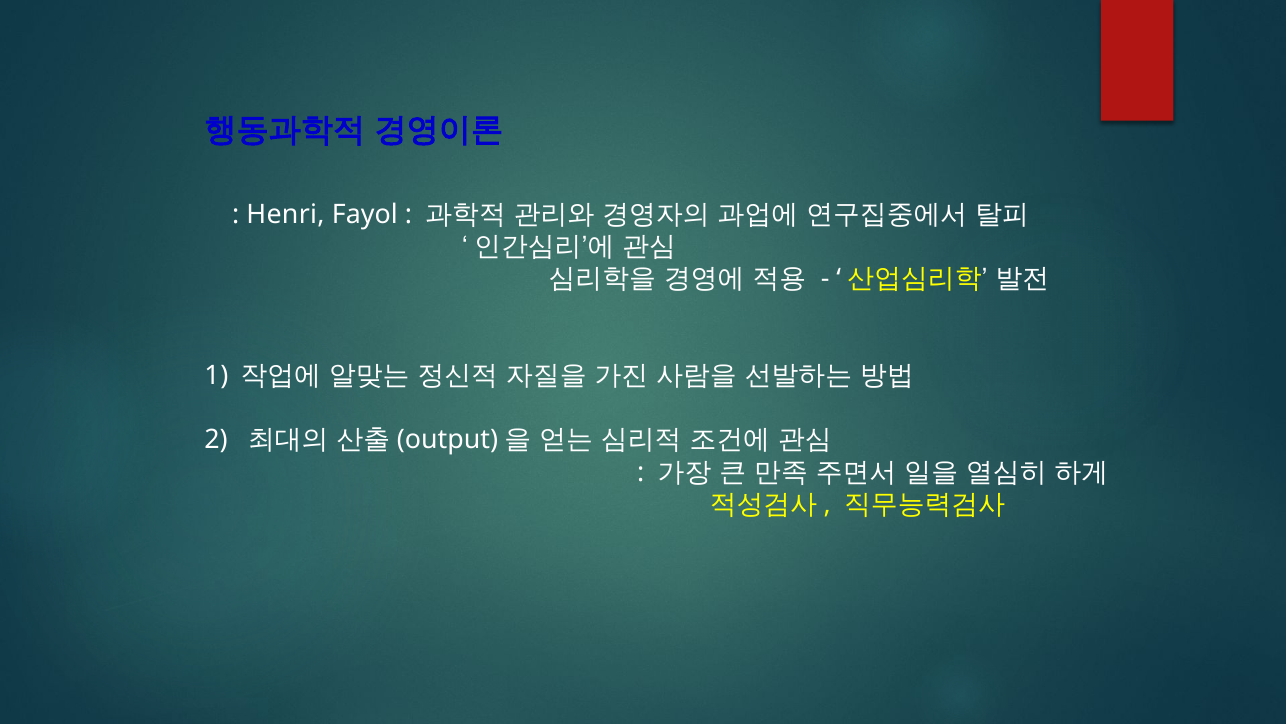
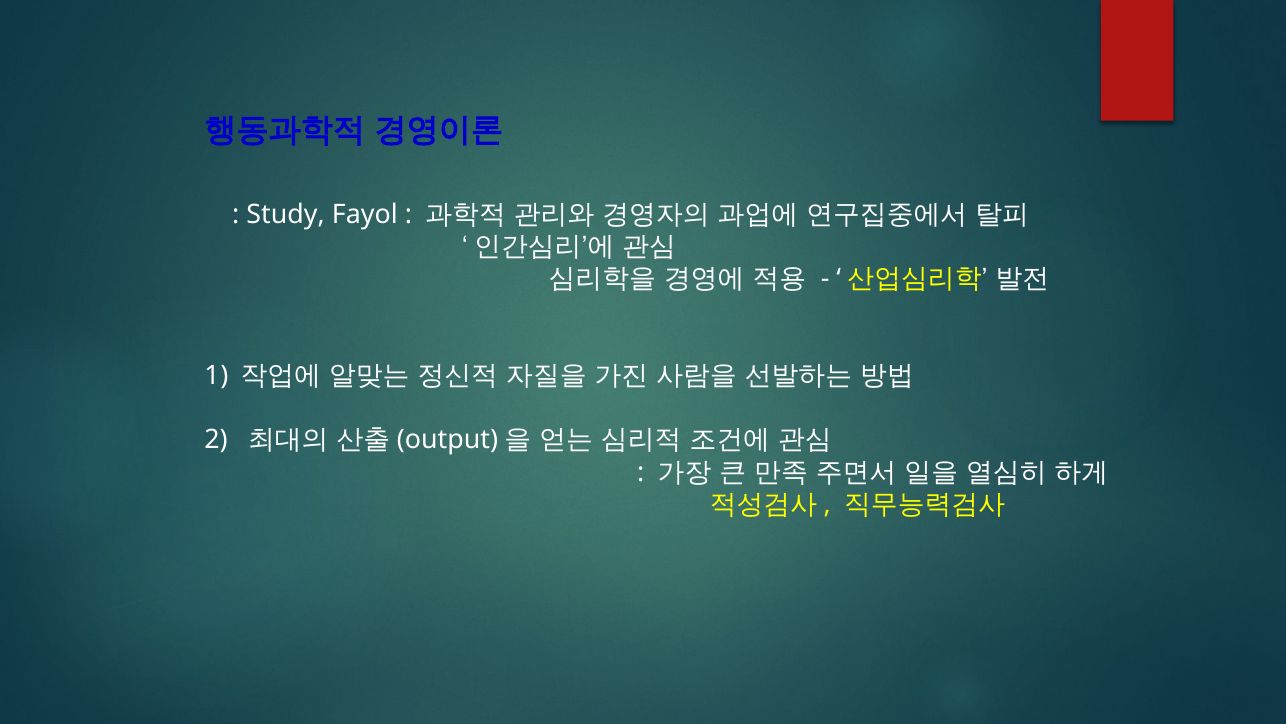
Henri: Henri -> Study (286, 215)
